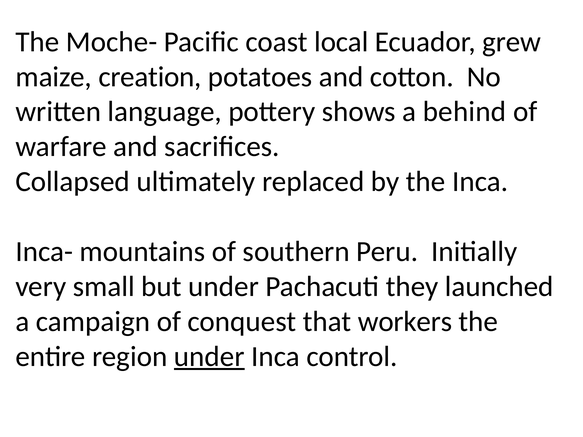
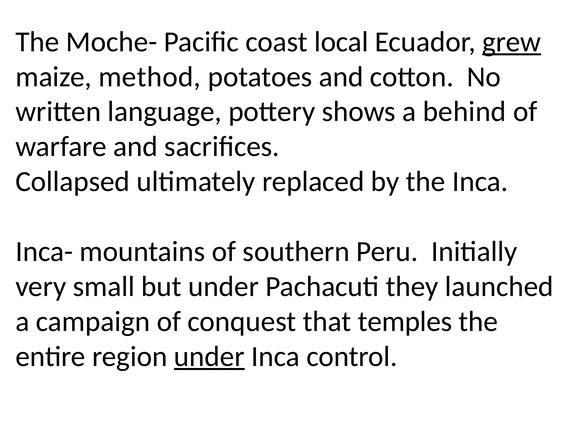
grew underline: none -> present (512, 42)
creation: creation -> method (150, 77)
workers: workers -> temples (405, 322)
